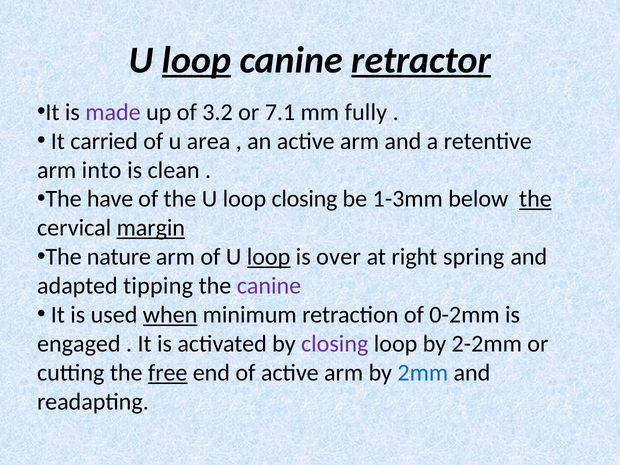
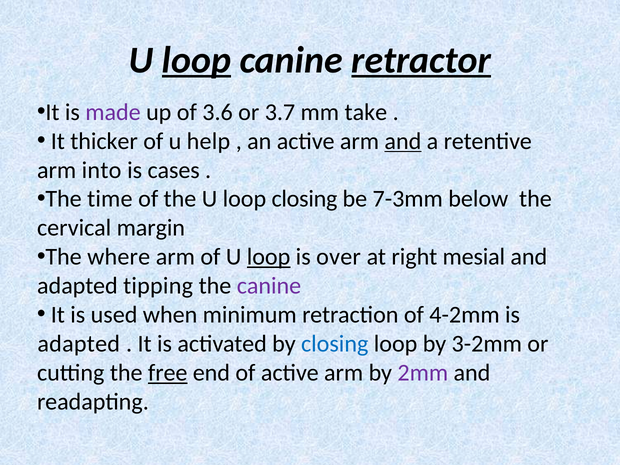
3.2: 3.2 -> 3.6 (218, 112)
7.1: 7.1 -> 3.7 (280, 112)
fully: fully -> take (366, 112)
carried: carried -> thicker (104, 141)
area: area -> help (208, 141)
and underline: none -> present (403, 141)
clean: clean -> cases (174, 170)
have: have -> time (110, 199)
1-3mm: 1-3mm -> 7-3mm (408, 199)
the underline: present -> none (535, 199)
margin underline: present -> none (151, 228)
nature: nature -> where (119, 257)
spring: spring -> mesial (474, 257)
when underline: present -> none (170, 315)
0-2mm: 0-2mm -> 4-2mm (464, 315)
engaged: engaged -> adapted (79, 344)
closing colour: purple -> blue (335, 344)
2-2mm: 2-2mm -> 3-2mm (487, 344)
2mm colour: blue -> purple (423, 373)
